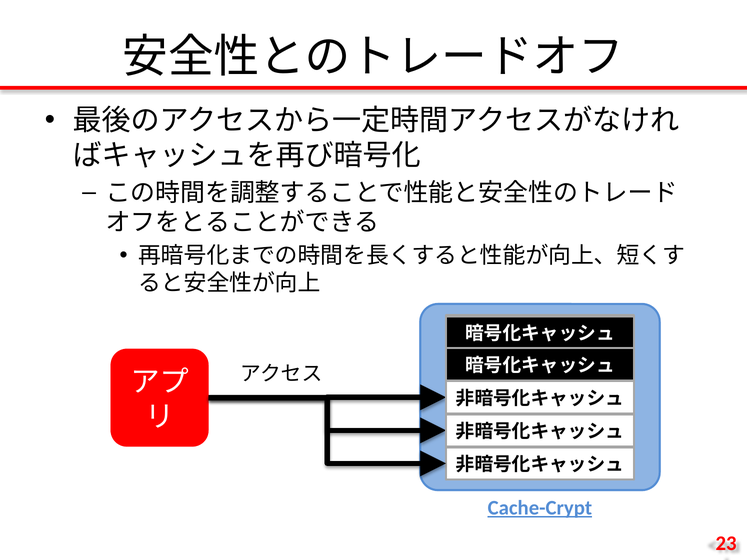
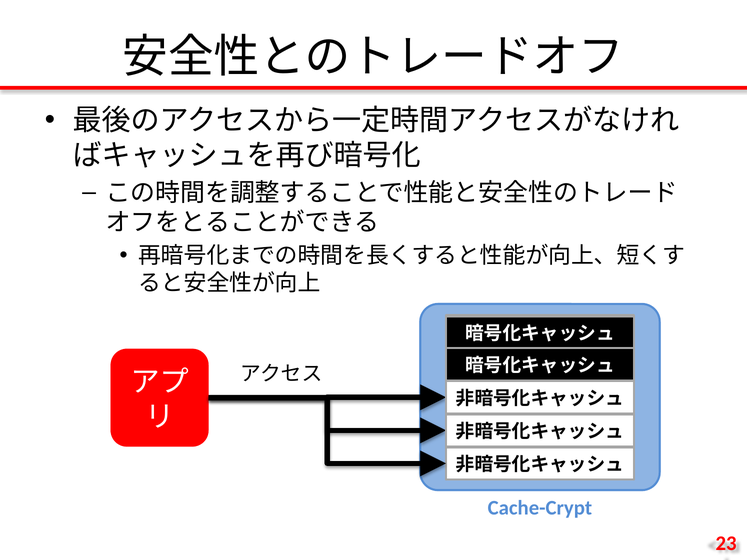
Cache-Crypt underline: present -> none (540, 508)
